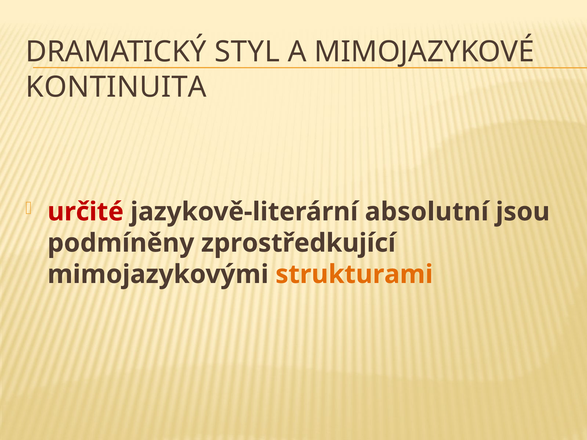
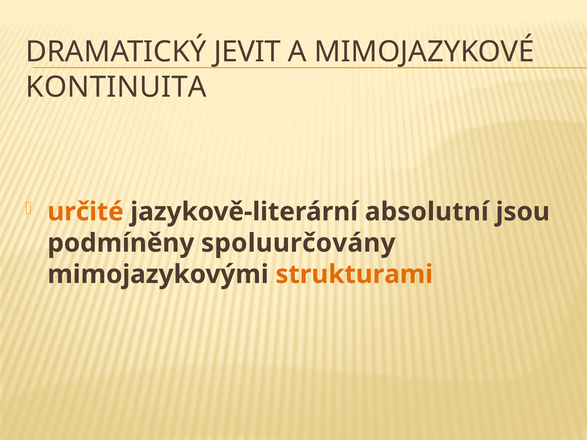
STYL: STYL -> JEVIT (247, 52)
určité colour: red -> orange (86, 212)
zprostředkující: zprostředkující -> spoluurčovány (298, 243)
